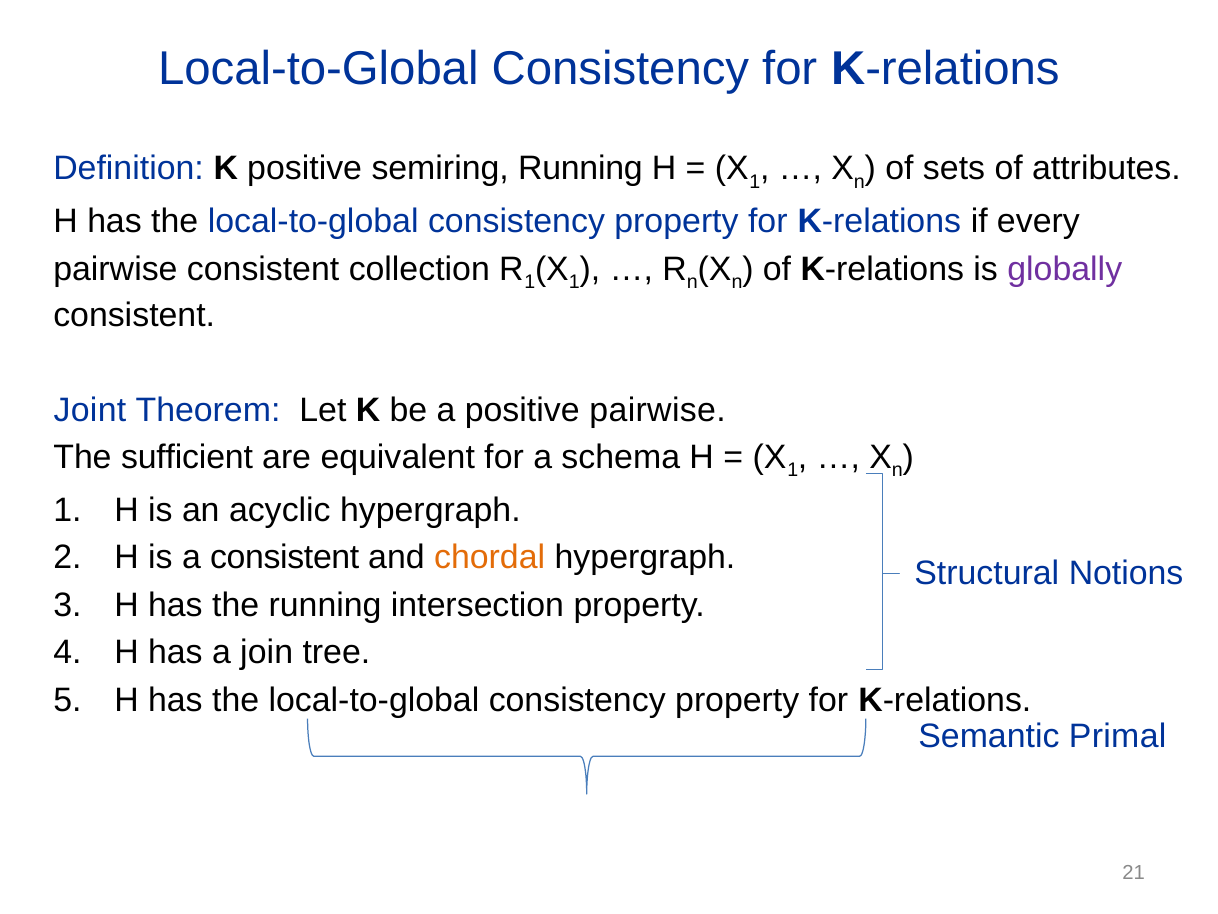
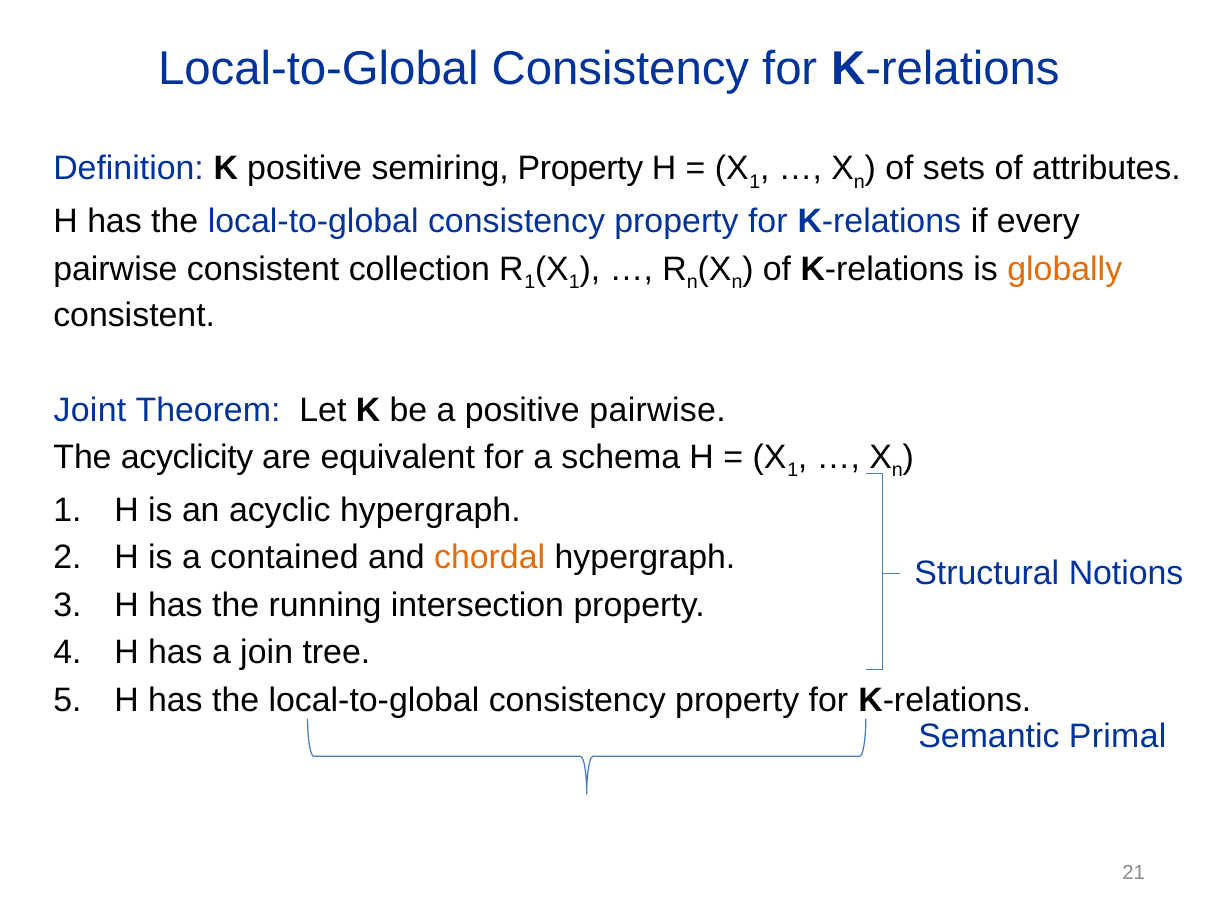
semiring Running: Running -> Property (580, 168)
globally colour: purple -> orange (1065, 269)
sufficient: sufficient -> acyclicity (187, 457)
a consistent: consistent -> contained (284, 557)
